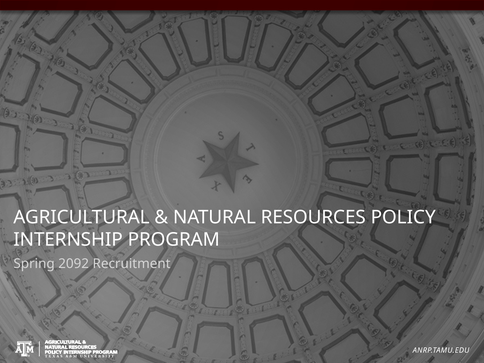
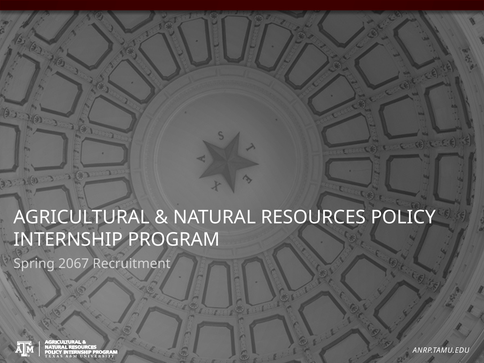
2092: 2092 -> 2067 (74, 264)
